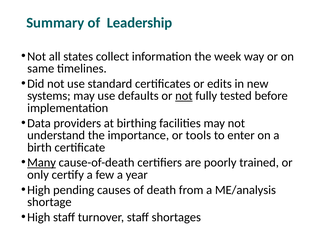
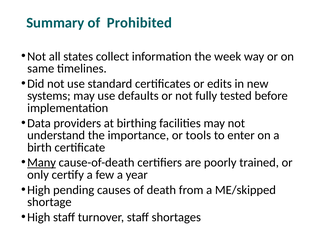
Leadership: Leadership -> Prohibited (139, 23)
not underline: present -> none (184, 96)
ME/analysis: ME/analysis -> ME/skipped (245, 190)
